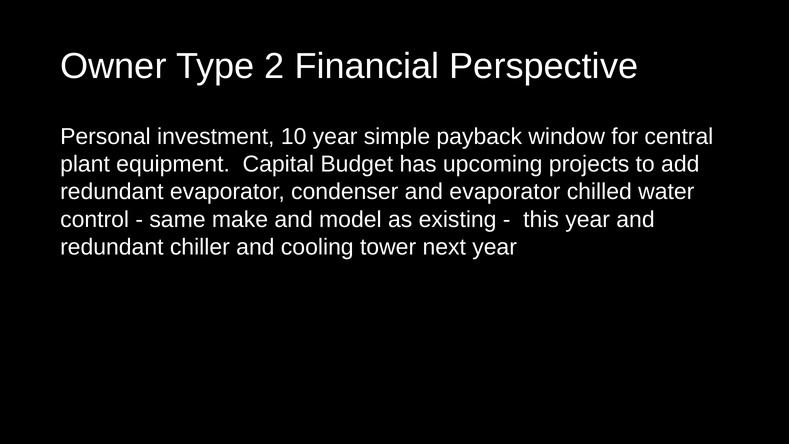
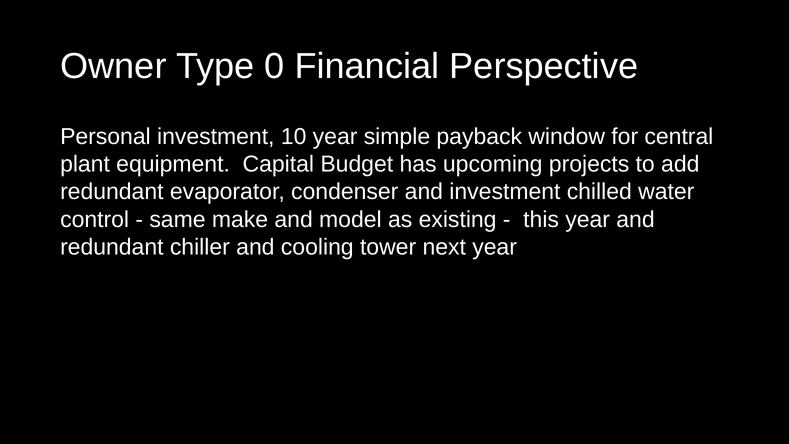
2: 2 -> 0 (274, 66)
and evaporator: evaporator -> investment (505, 192)
